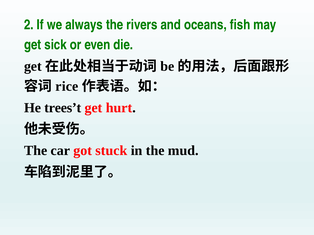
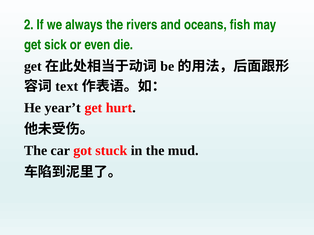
rice: rice -> text (67, 86)
trees’t: trees’t -> year’t (63, 108)
